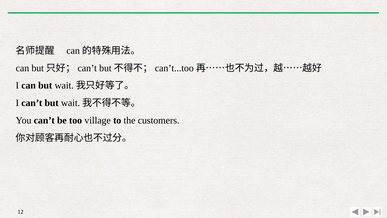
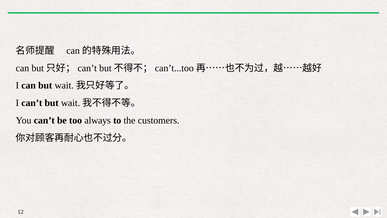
village: village -> always (98, 120)
